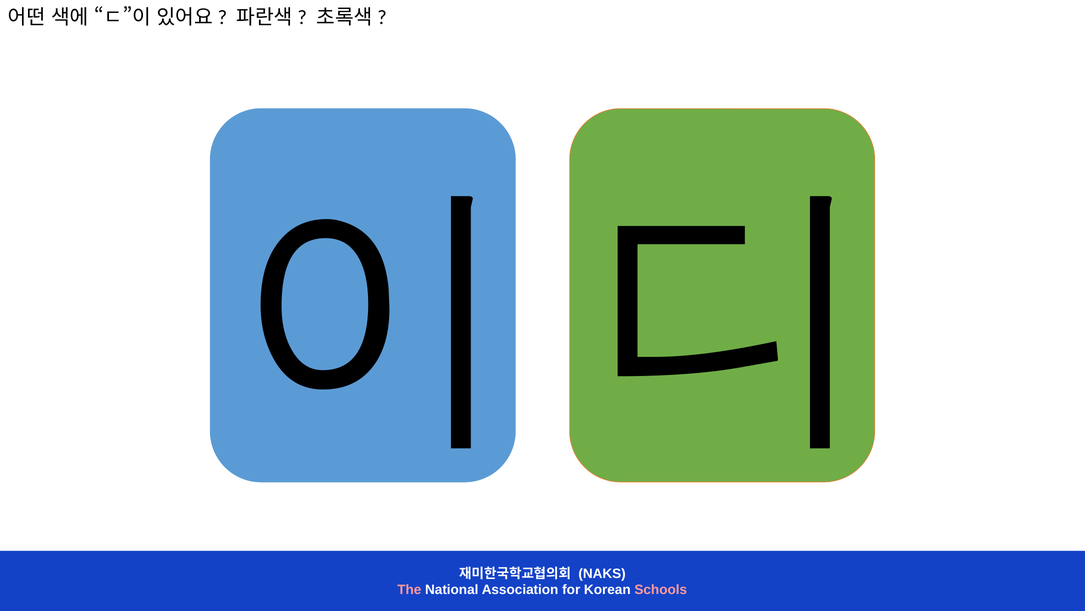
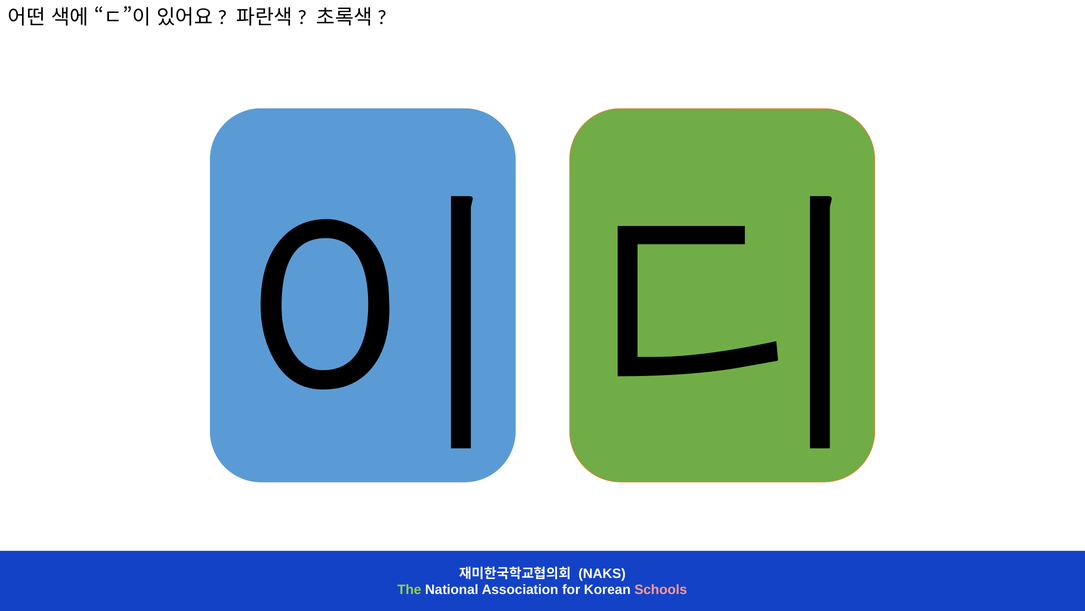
The colour: pink -> light green (409, 589)
